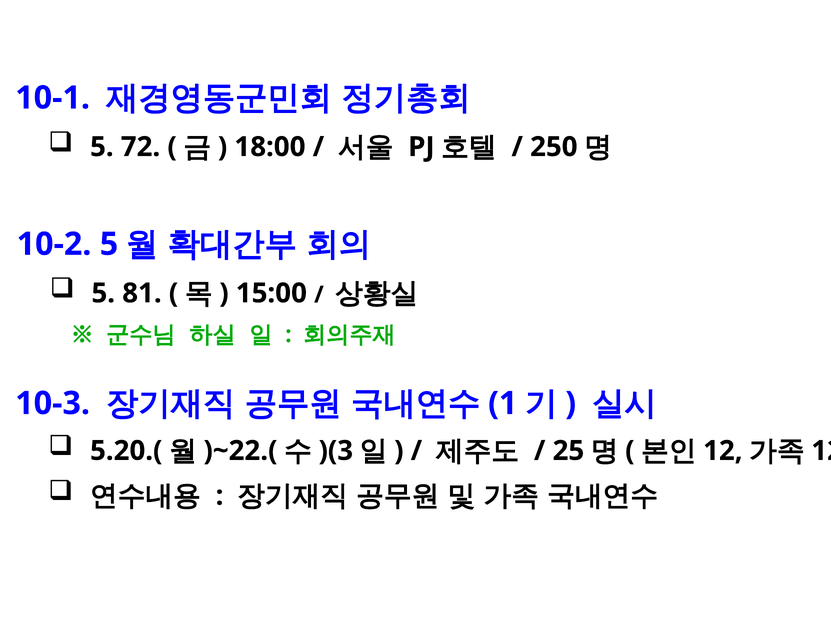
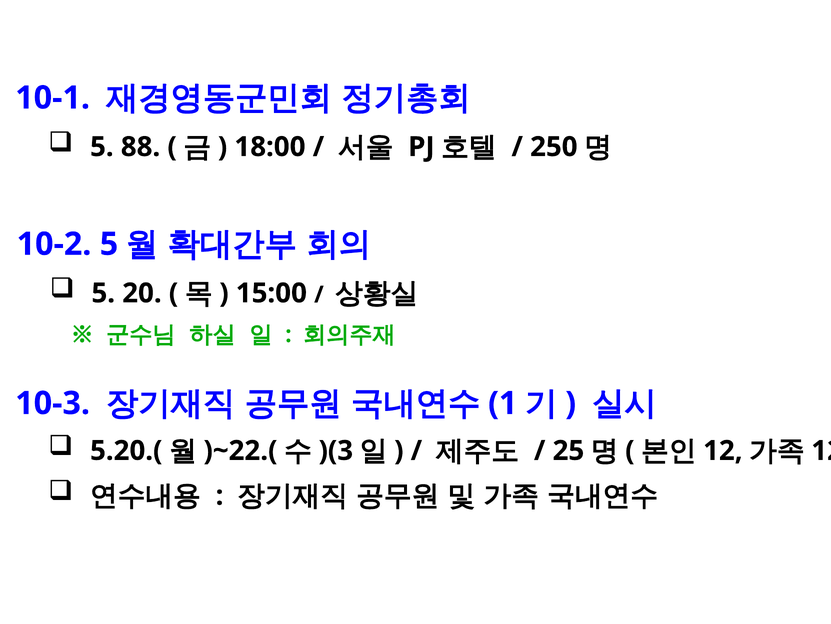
72: 72 -> 88 (141, 147)
81: 81 -> 20 (142, 293)
